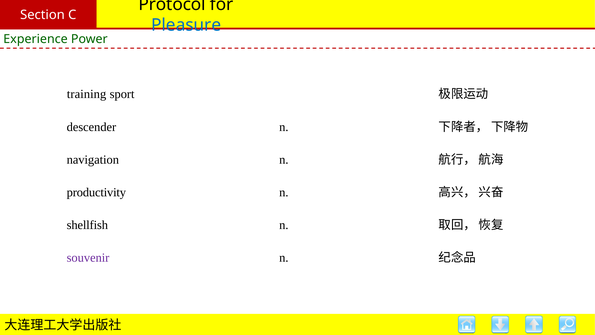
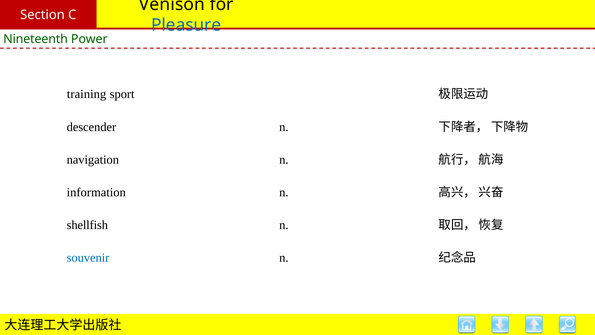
Protocol: Protocol -> Venison (172, 4)
Experience: Experience -> Nineteenth (36, 39)
productivity: productivity -> information (96, 192)
souvenir colour: purple -> blue (88, 258)
